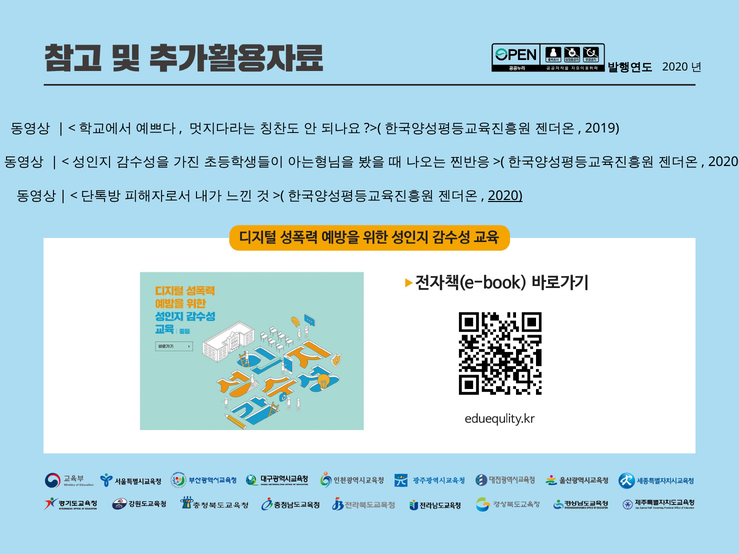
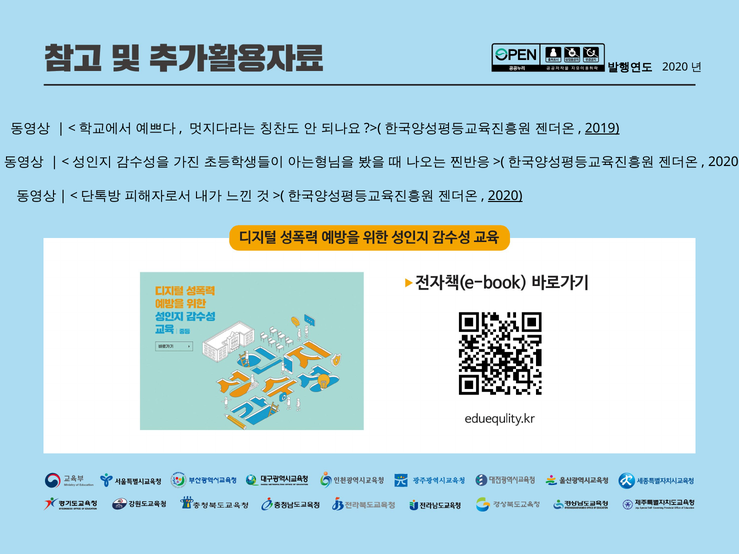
2019 underline: none -> present (602, 128)
